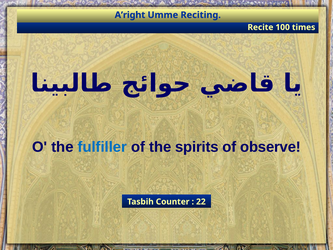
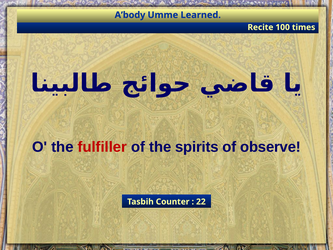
A’right: A’right -> A’body (130, 15)
Reciting: Reciting -> Learned (201, 15)
fulfiller colour: blue -> red (102, 147)
